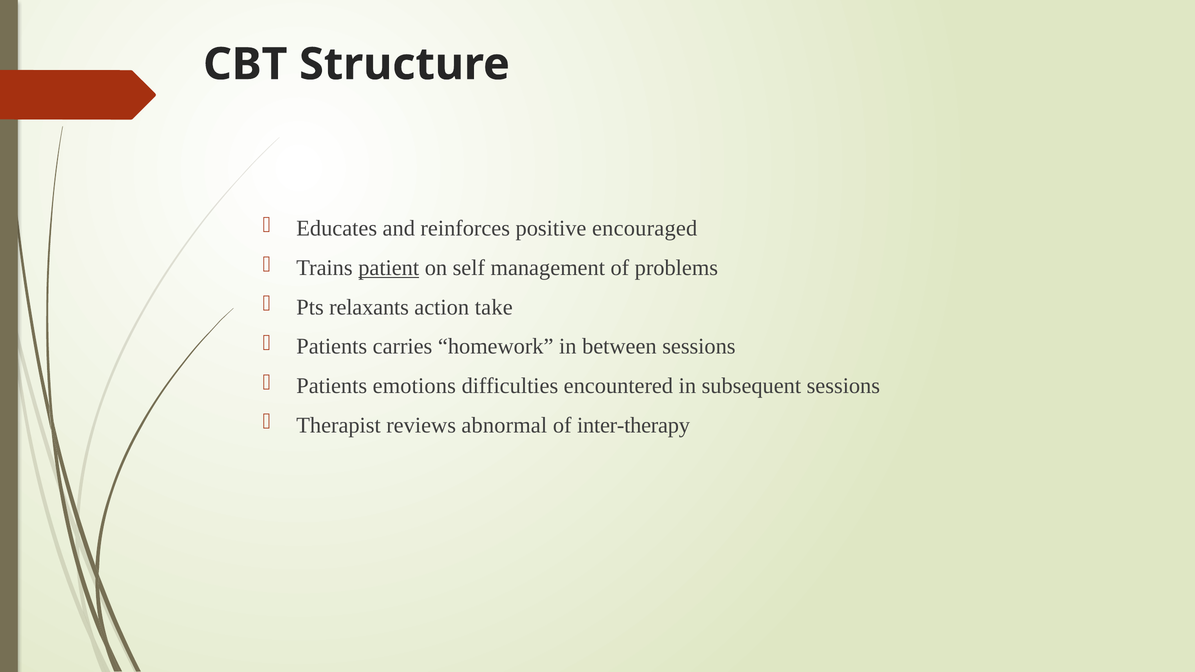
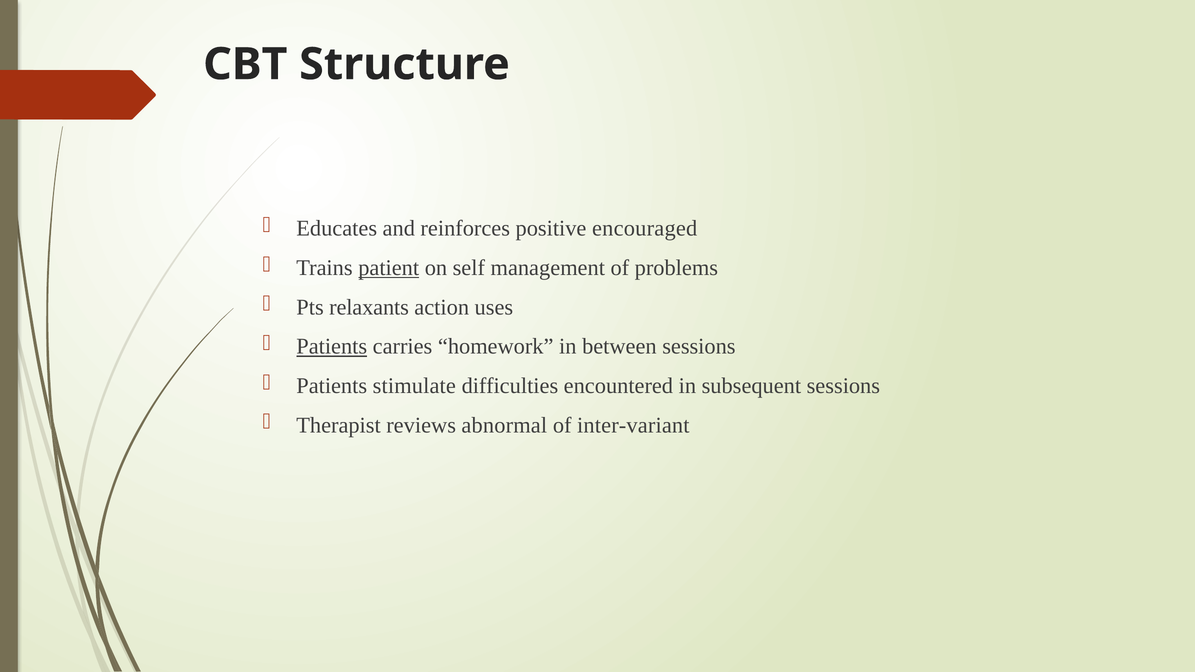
take: take -> uses (494, 307)
Patients underline: none -> present (332, 347)
emotions: emotions -> stimulate (414, 386)
inter-therapy: inter-therapy -> inter-variant (633, 425)
